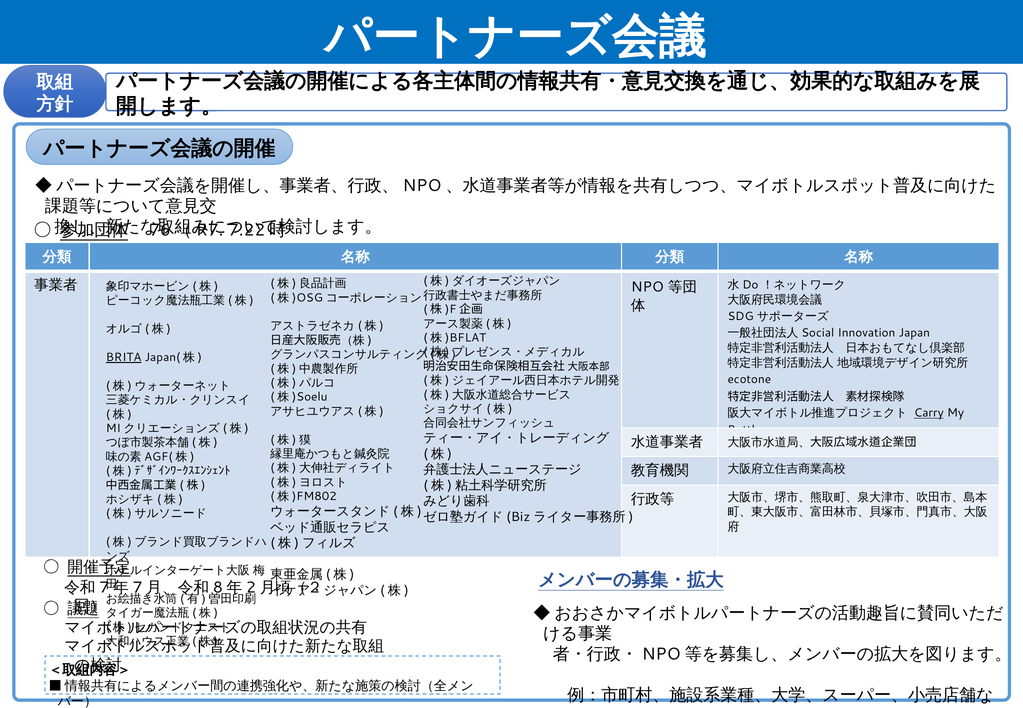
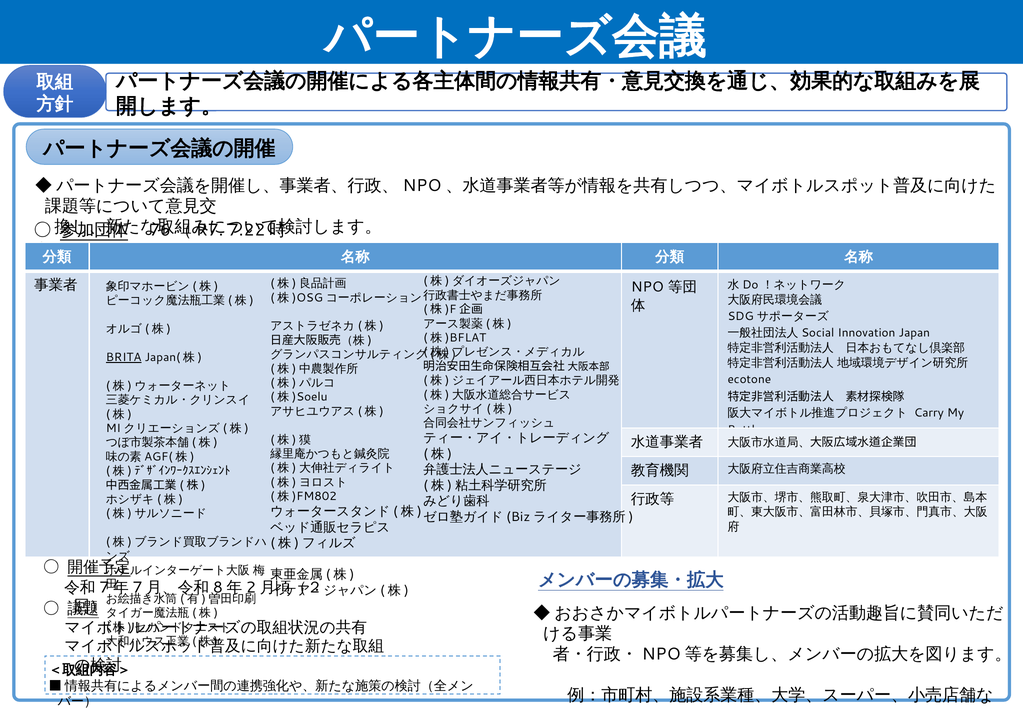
Carry underline: present -> none (929, 413)
